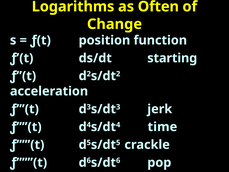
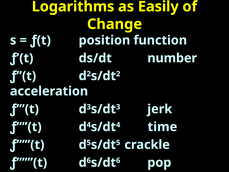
Often: Often -> Easily (158, 7)
starting: starting -> number (172, 58)
